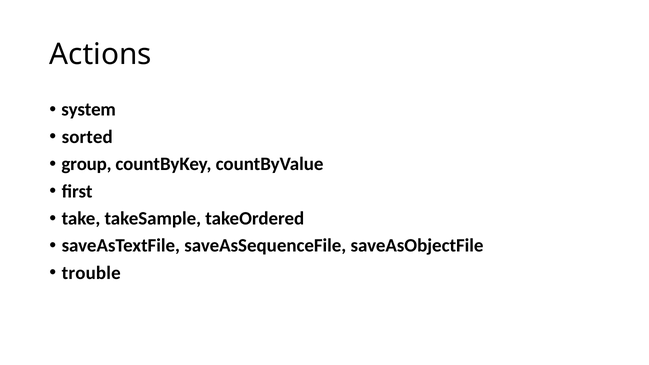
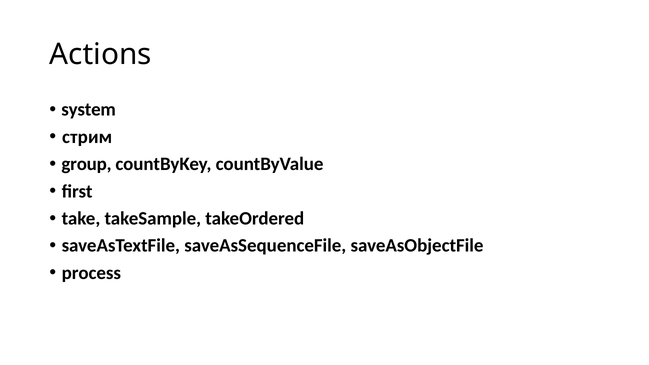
sorted: sorted -> стрим (87, 137)
trouble: trouble -> process (91, 273)
